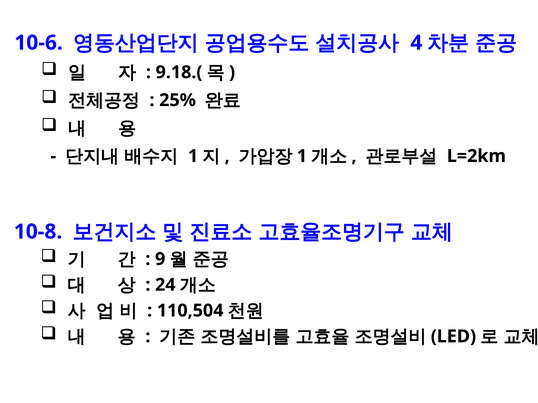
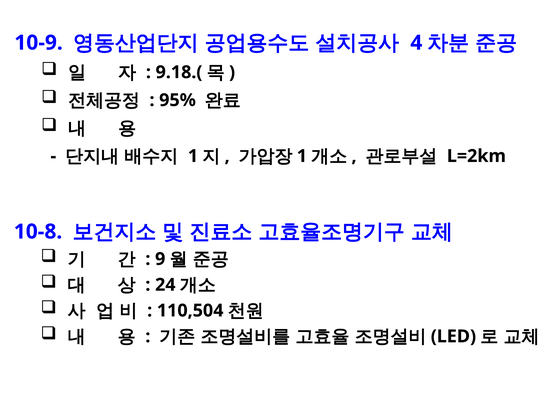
10-6: 10-6 -> 10-9 (39, 43)
25%: 25% -> 95% (178, 100)
